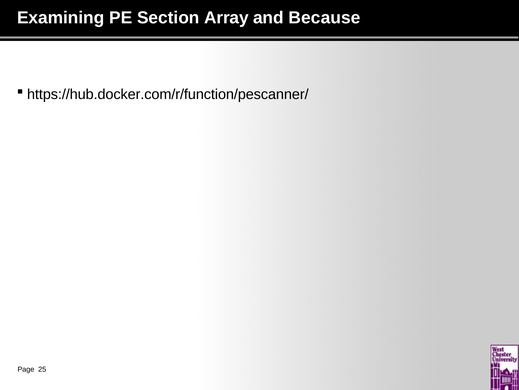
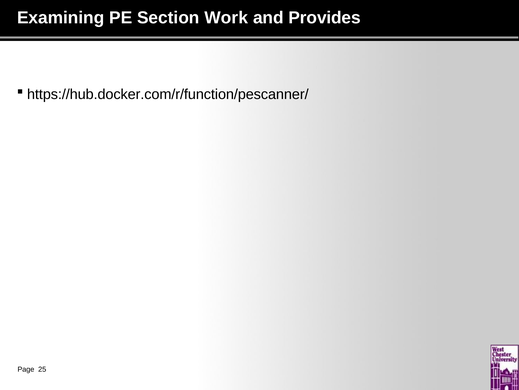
Array: Array -> Work (226, 18)
Because: Because -> Provides (325, 18)
